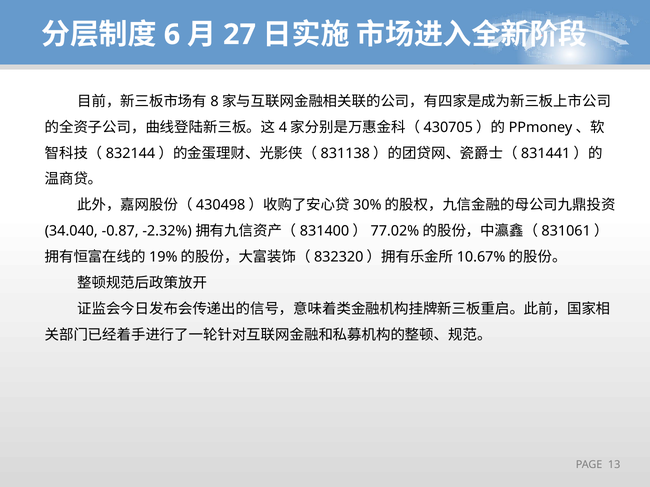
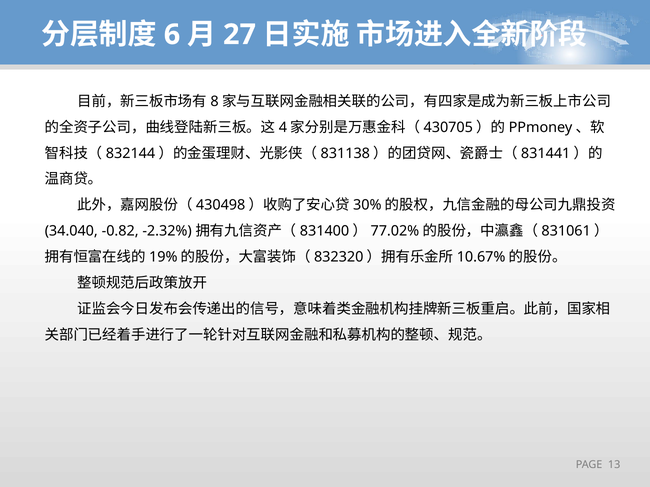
-0.87: -0.87 -> -0.82 (120, 231)
